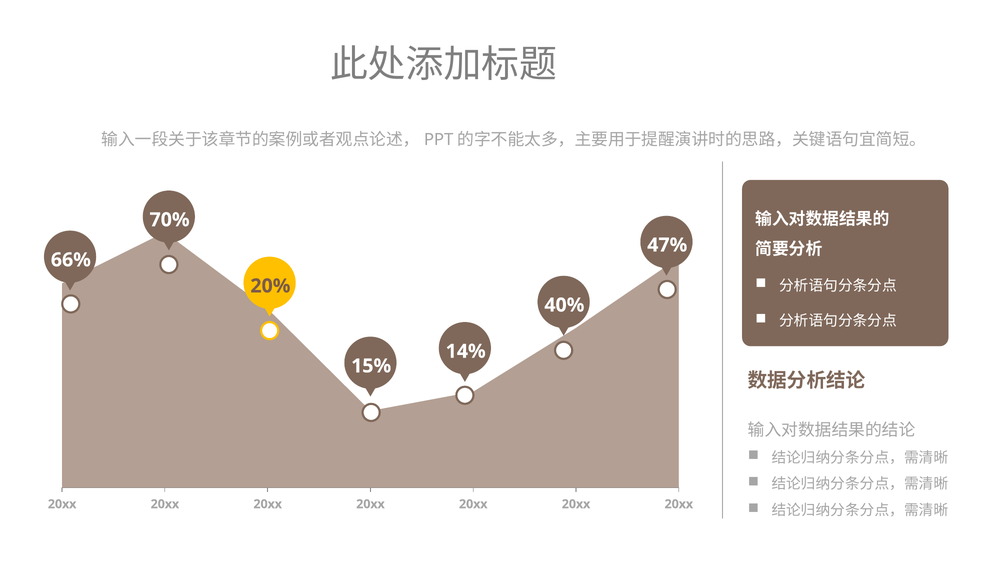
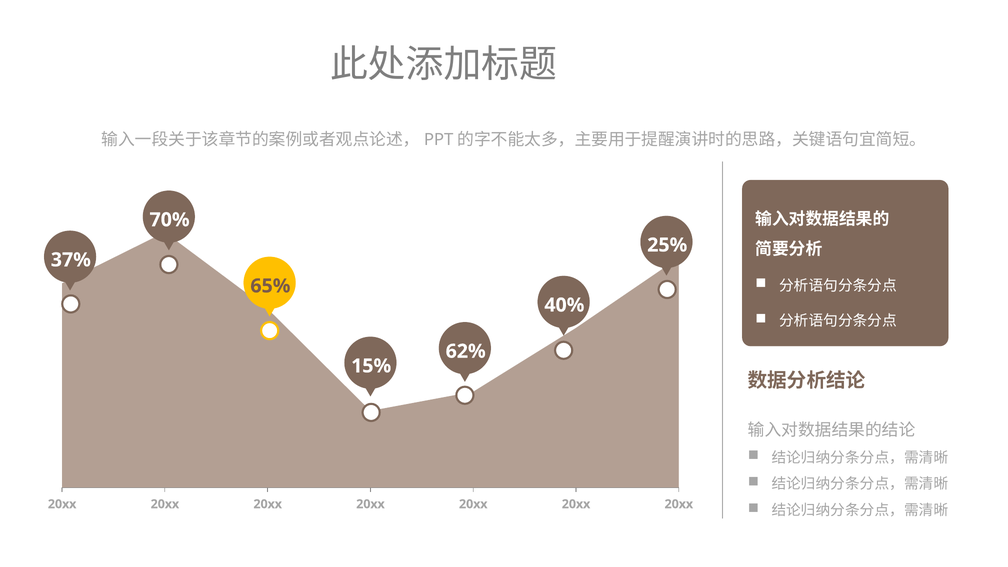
47%: 47% -> 25% (667, 245)
66%: 66% -> 37% (71, 260)
20%: 20% -> 65% (270, 286)
14%: 14% -> 62% (466, 351)
